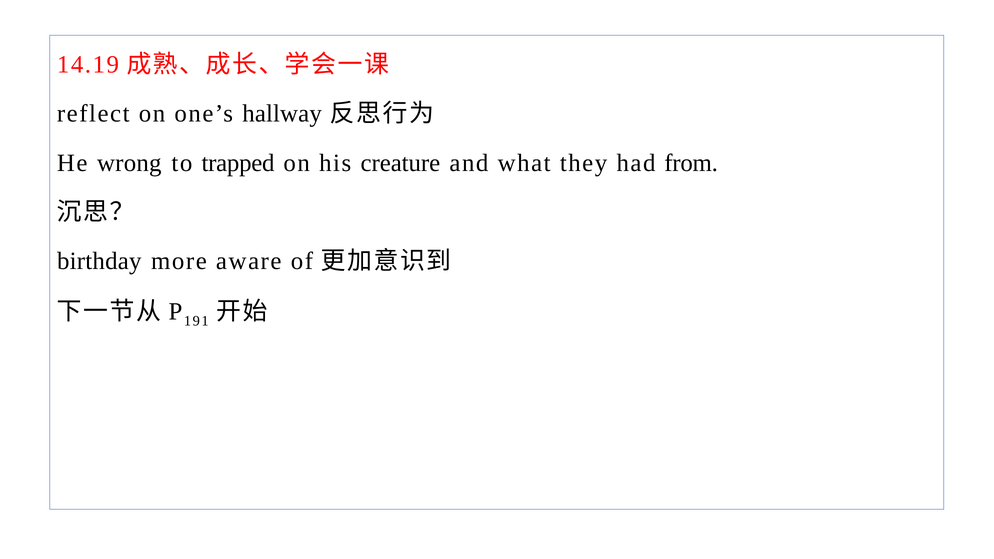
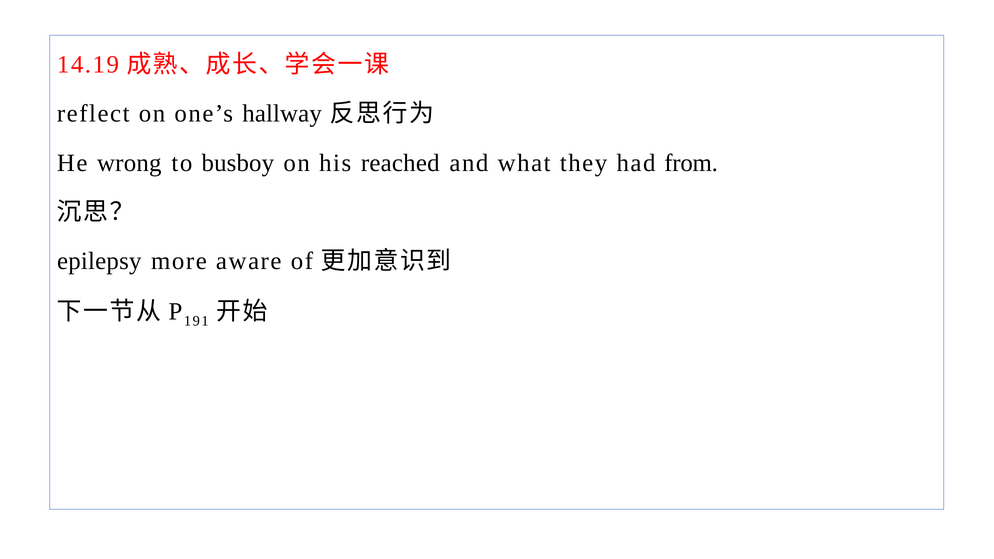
trapped: trapped -> busboy (238, 163)
creature: creature -> reached (400, 163)
birthday: birthday -> epilepsy (99, 261)
